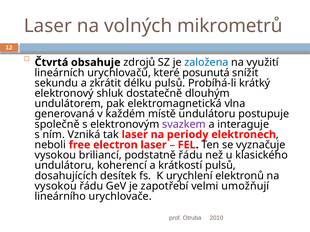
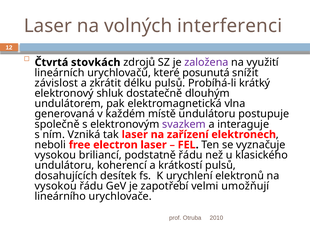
mikrometrů: mikrometrů -> interferenci (230, 26)
obsahuje: obsahuje -> stovkách (96, 63)
založena colour: blue -> purple (206, 63)
sekundu: sekundu -> závislost (56, 83)
periody: periody -> zařízení (188, 135)
